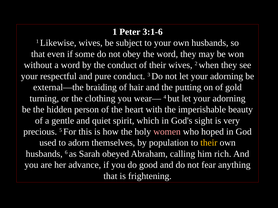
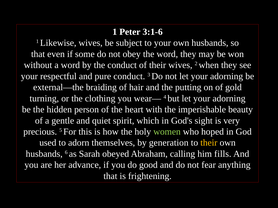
women colour: pink -> light green (167, 132)
population: population -> generation (169, 143)
rich: rich -> fills (223, 154)
